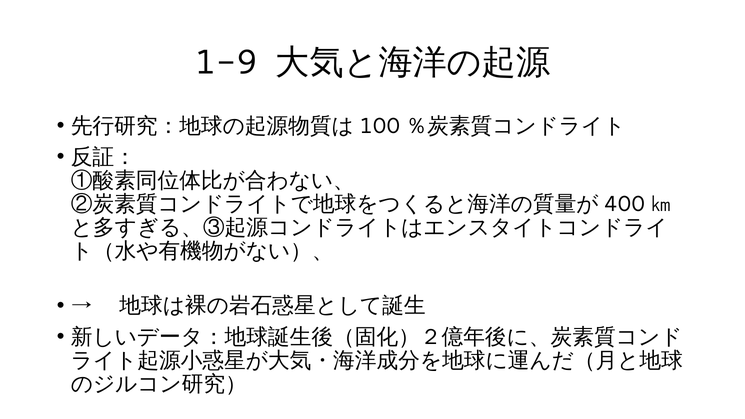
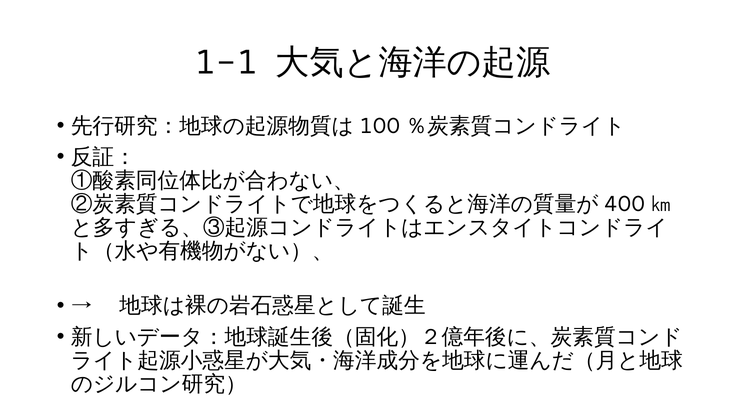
1-9: 1-9 -> 1-1 (226, 63)
